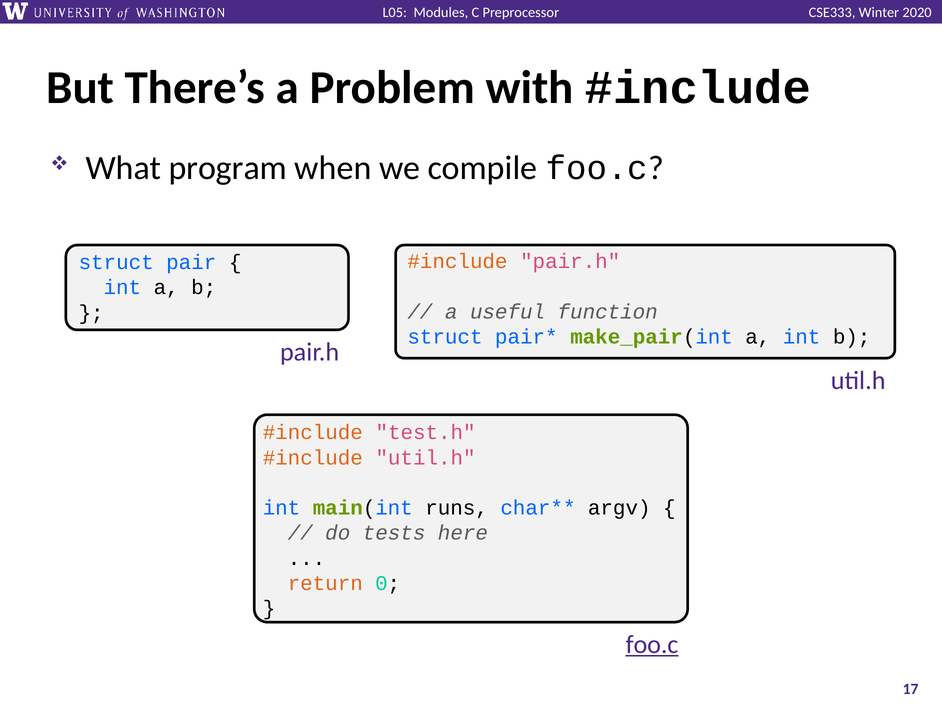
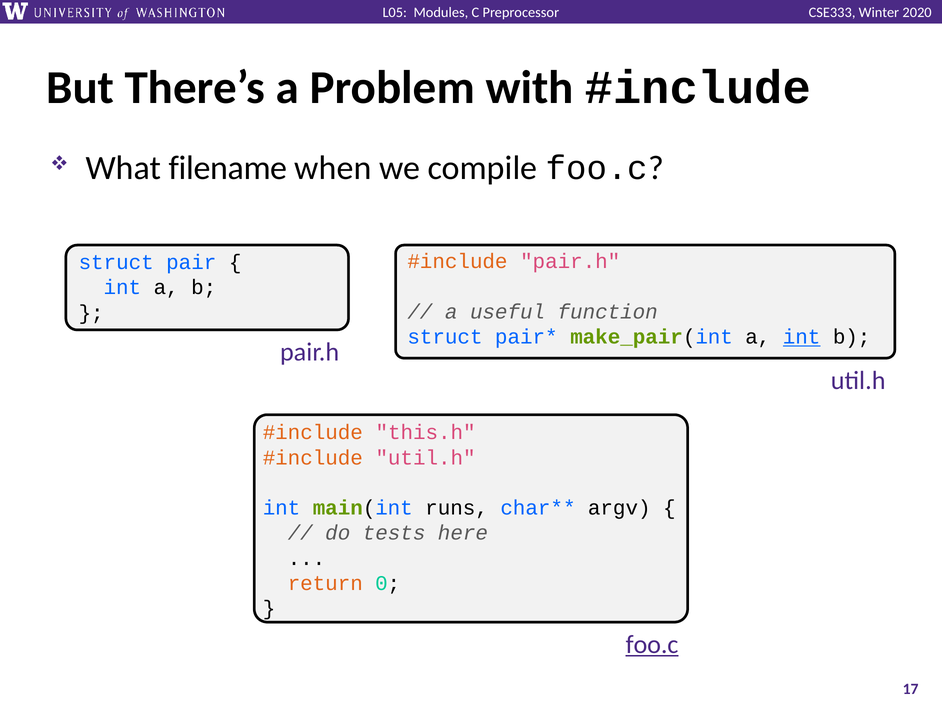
program: program -> filename (228, 168)
int underline: none -> present (802, 337)
test.h: test.h -> this.h (426, 432)
